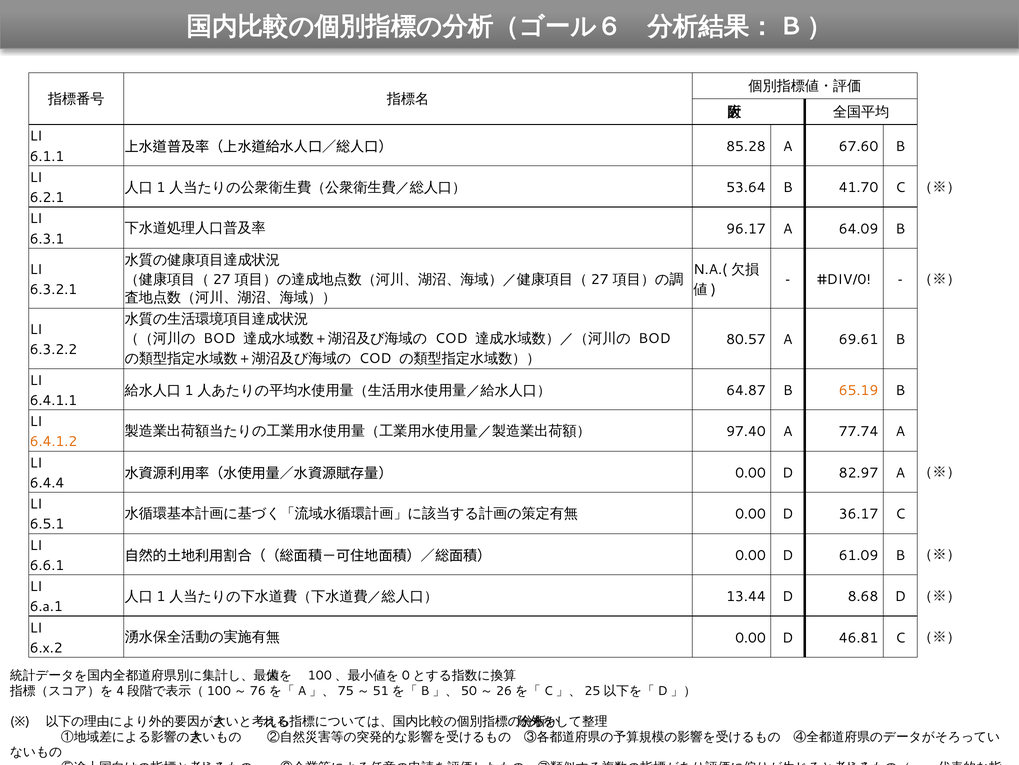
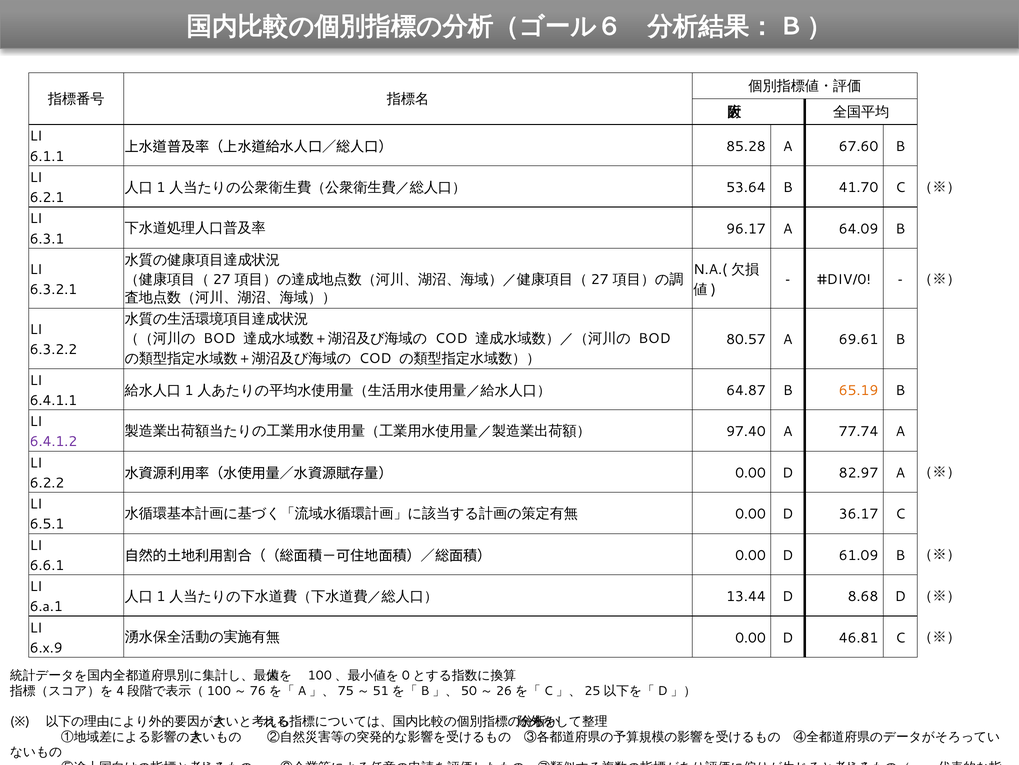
6.4.1.2 colour: orange -> purple (53, 441)
6.4.4: 6.4.4 -> 6.2.2 (47, 483)
6.x.2: 6.x.2 -> 6.x.9 (46, 647)
